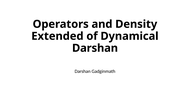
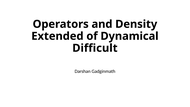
Darshan: Darshan -> Difficult (95, 48)
